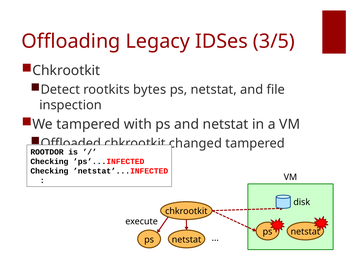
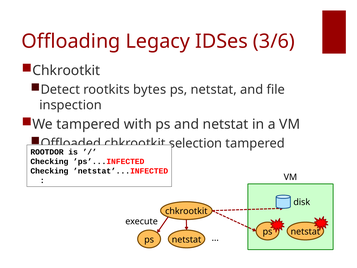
3/5: 3/5 -> 3/6 (274, 41)
changed: changed -> selection (196, 143)
